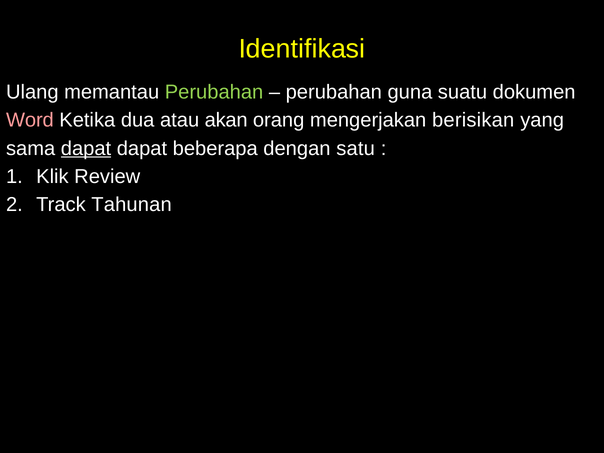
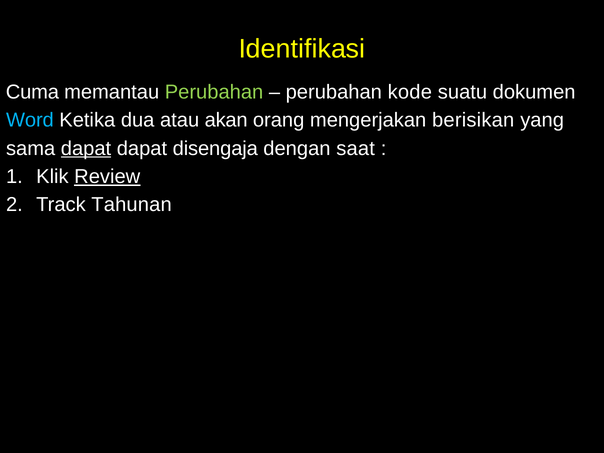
Ulang: Ulang -> Cuma (32, 92)
guna: guna -> kode (410, 92)
Word colour: pink -> light blue (30, 120)
beberapa: beberapa -> disengaja (215, 148)
satu: satu -> saat (356, 148)
Review underline: none -> present (107, 177)
